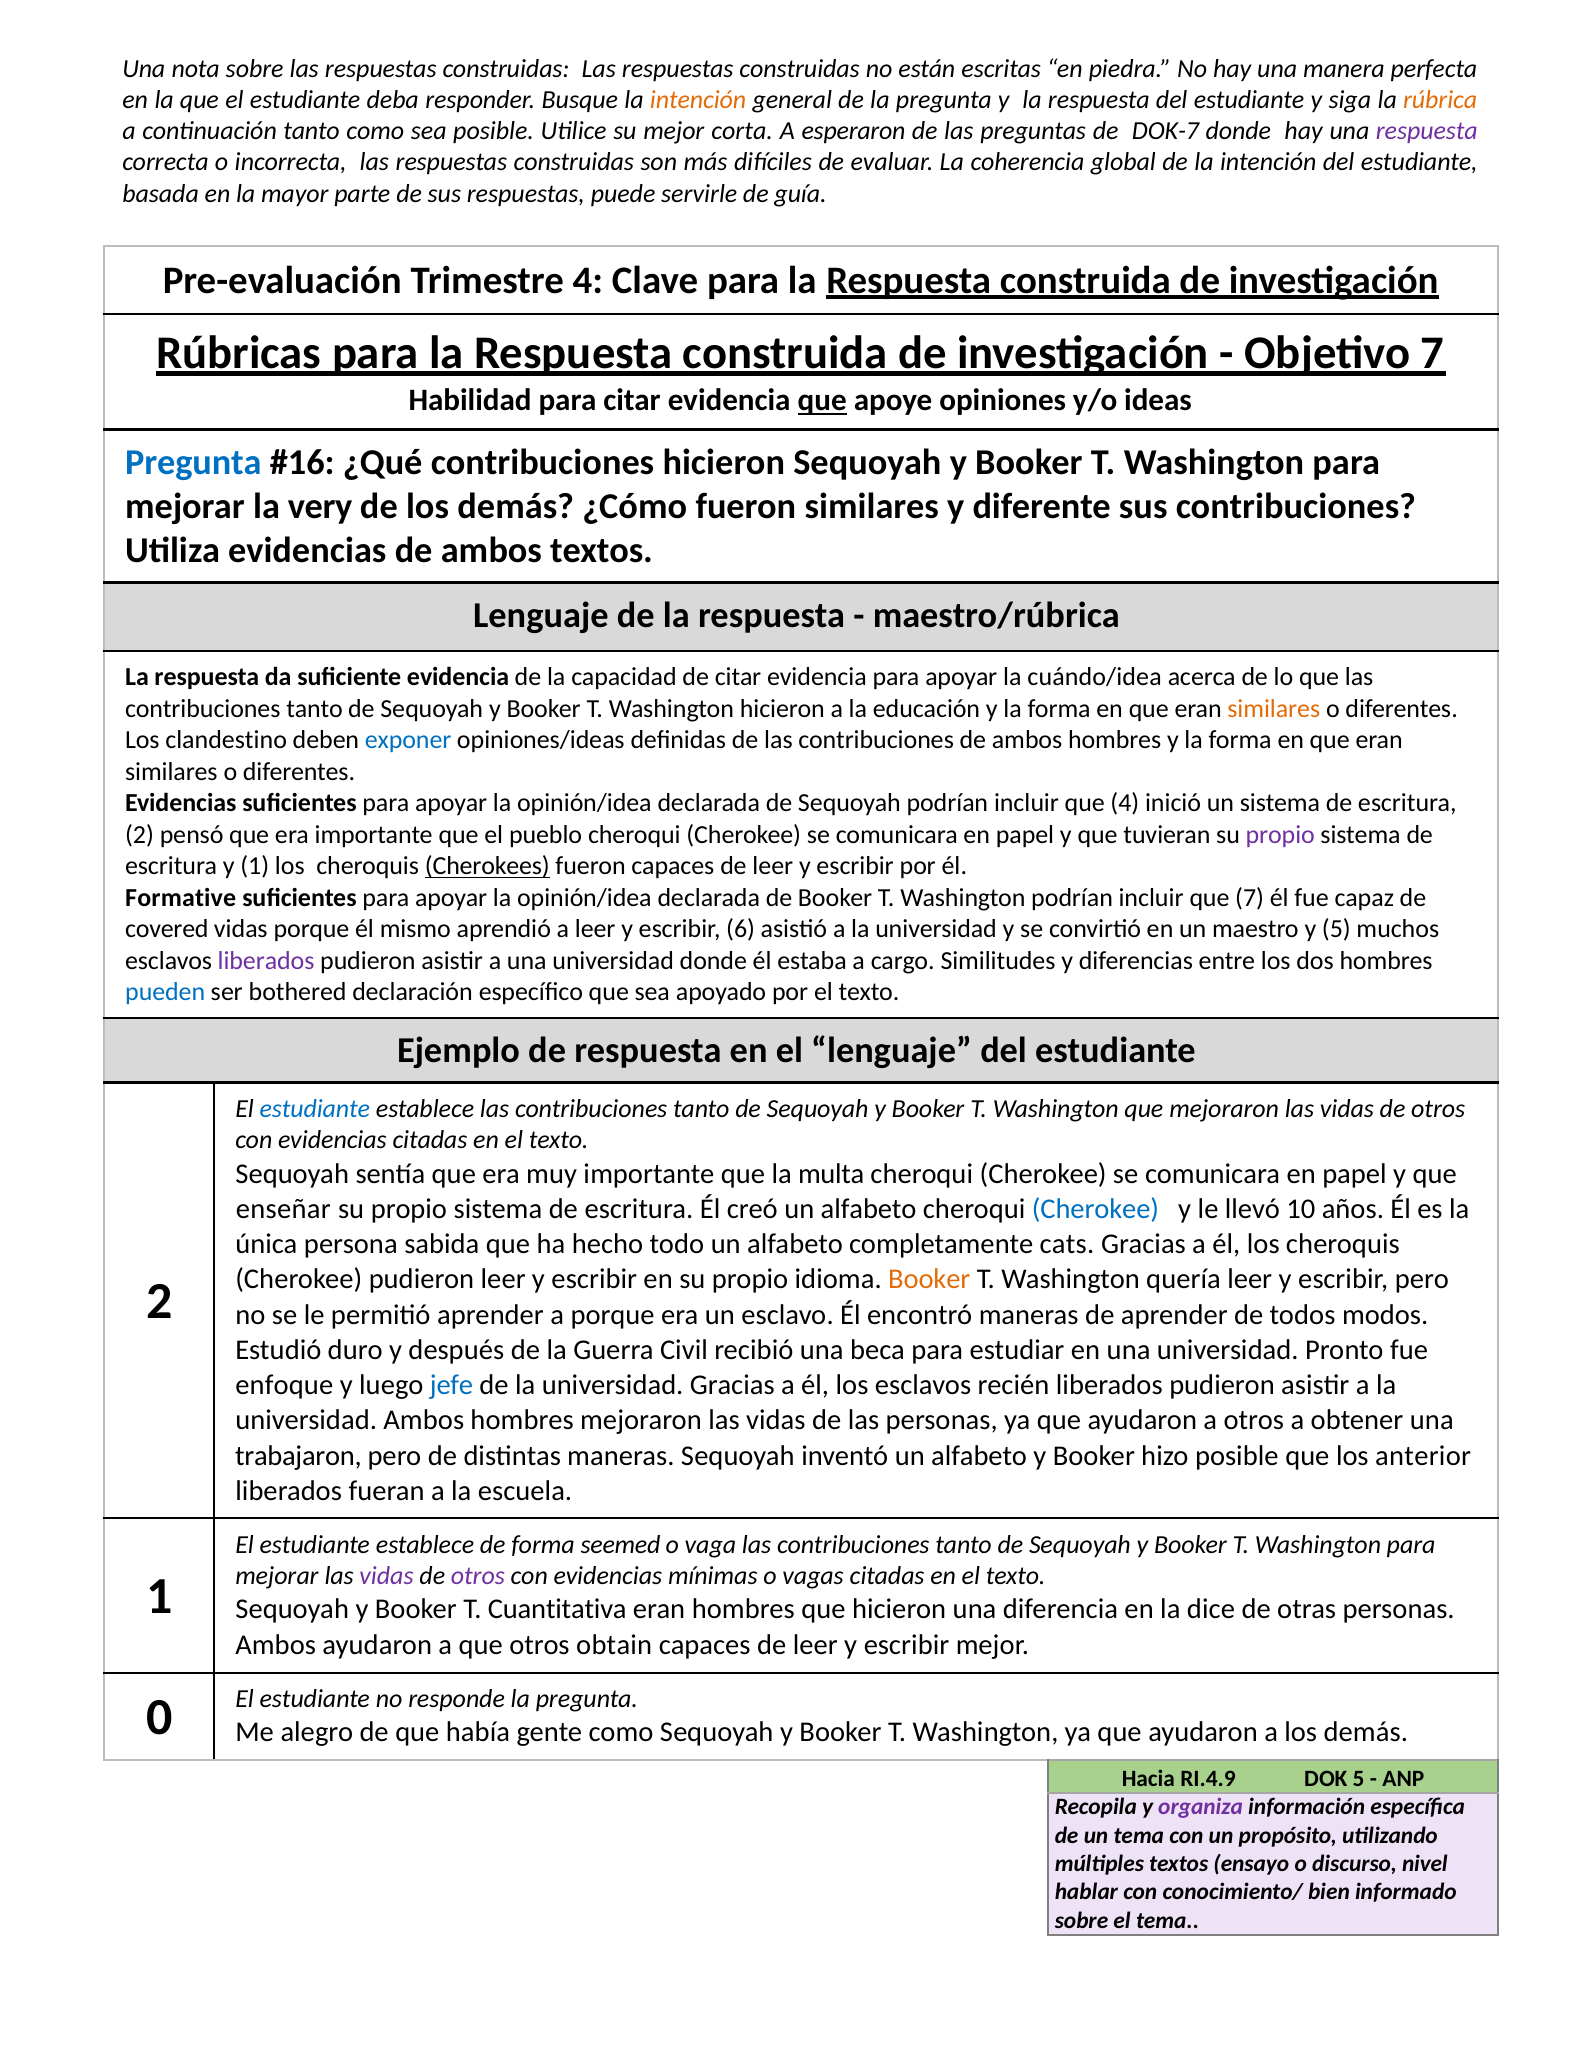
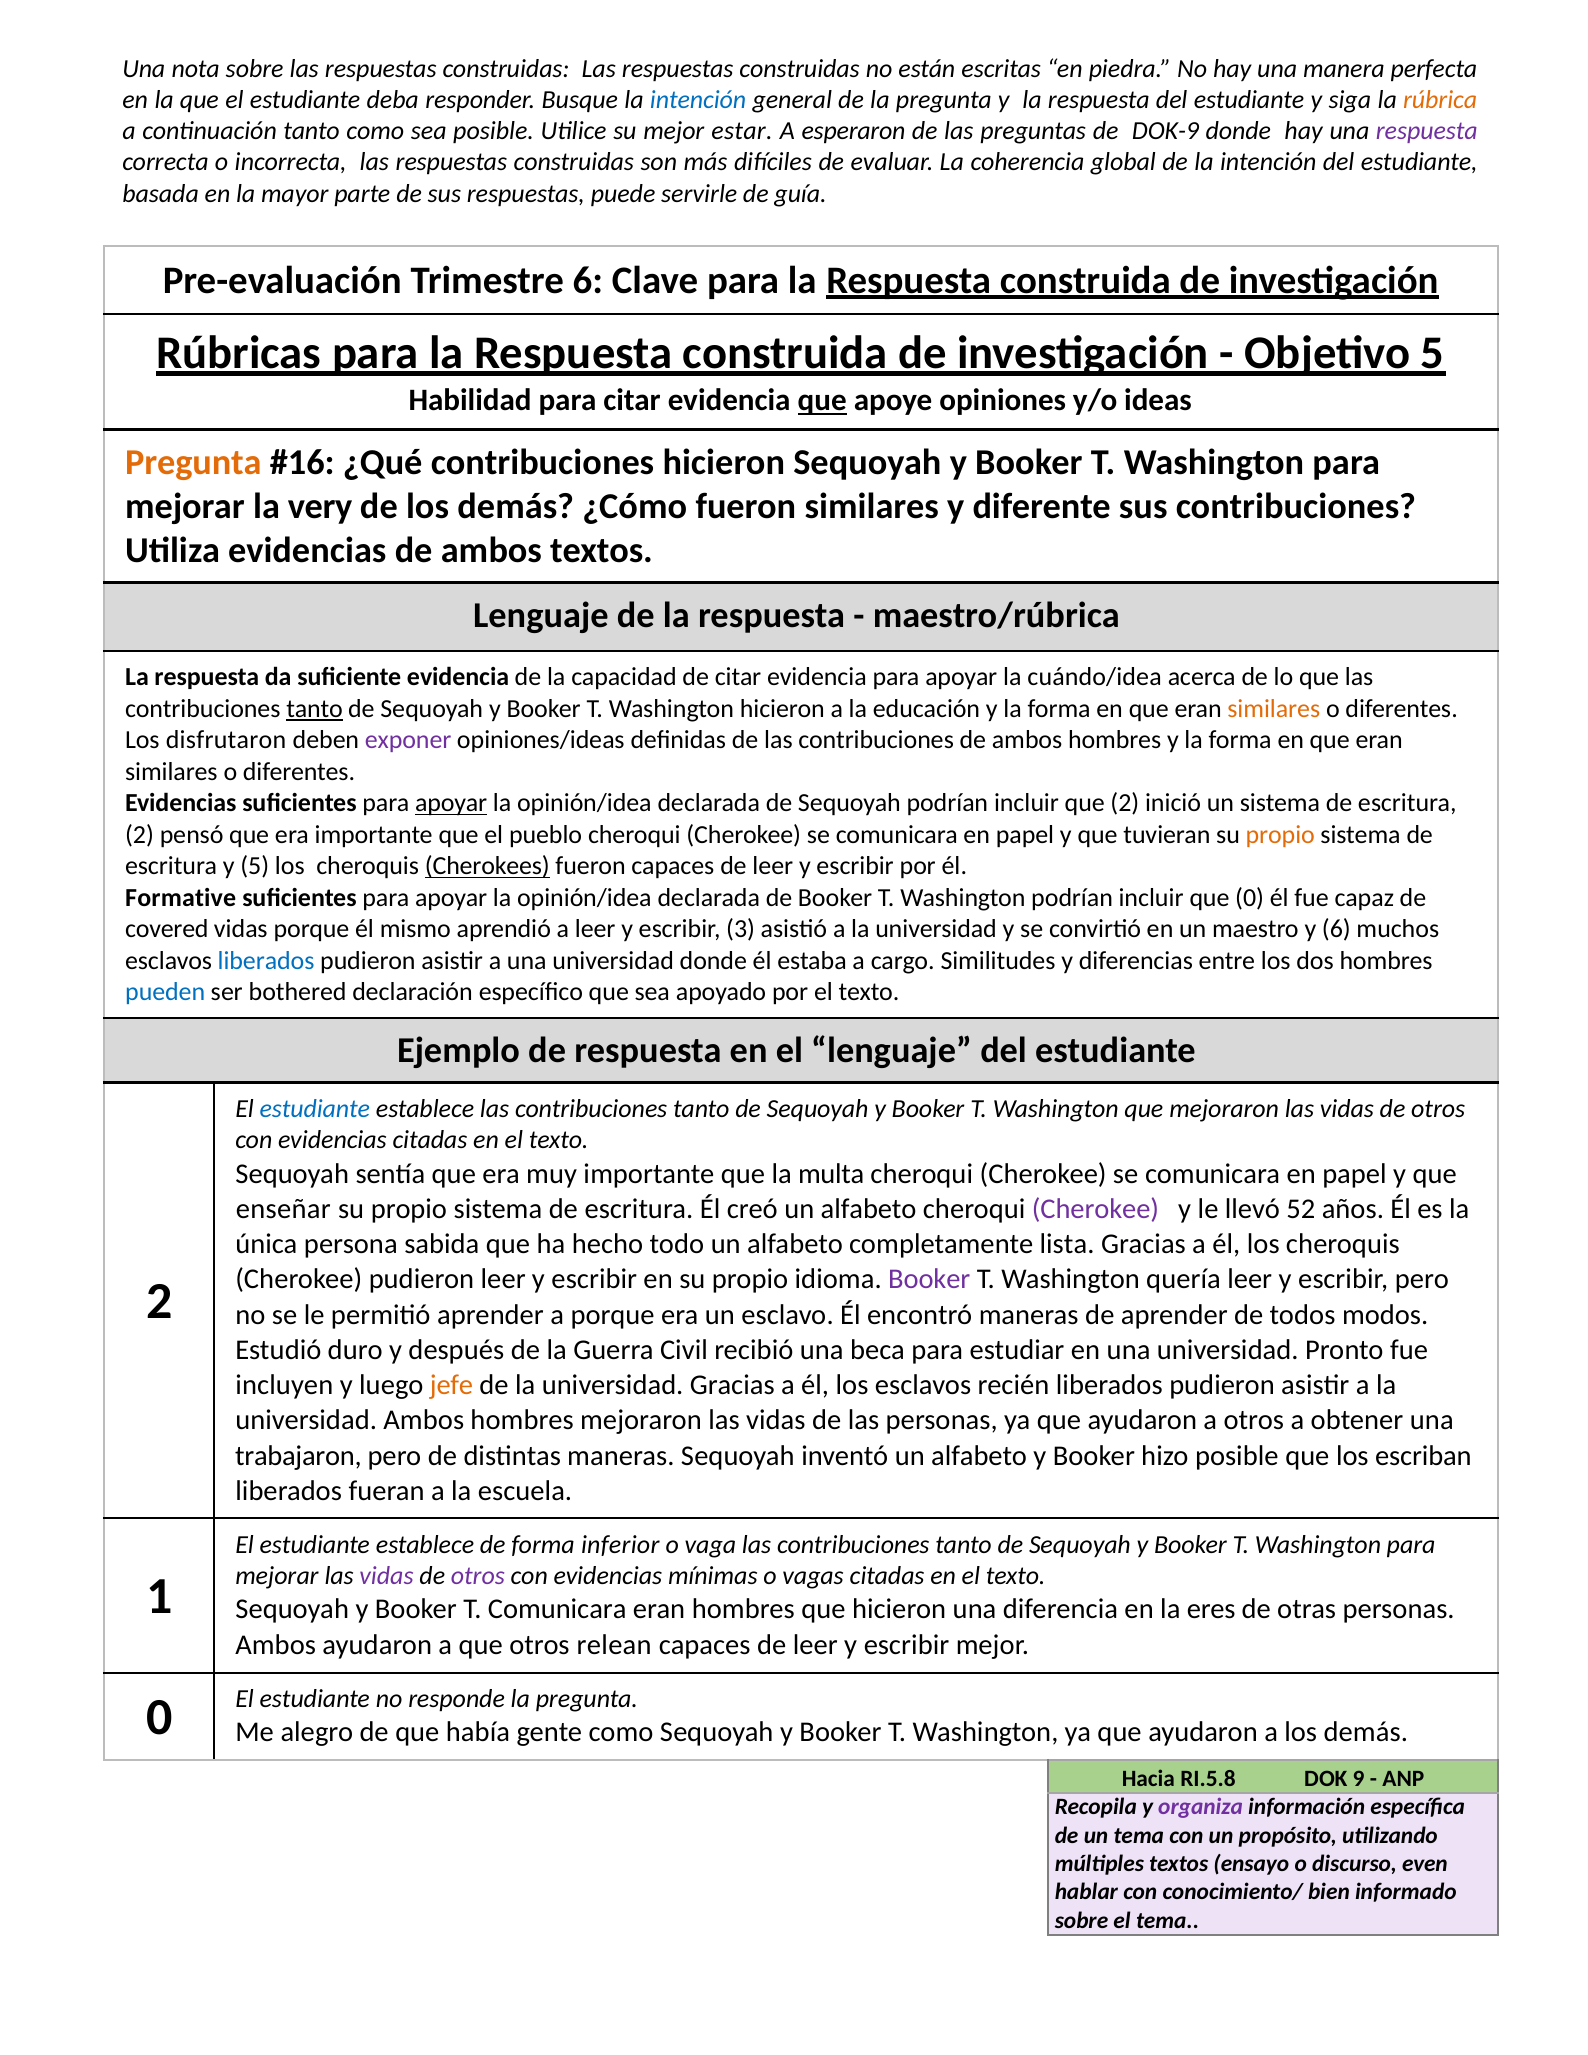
intención colour: orange -> blue (698, 100)
corta: corta -> estar (742, 131)
DOK-7: DOK-7 -> DOK-9 (1165, 131)
Trimestre 4: 4 -> 6 (588, 280)
Objetivo 7: 7 -> 5 (1432, 353)
Pregunta colour: blue -> orange (193, 462)
tanto underline: none -> present (315, 709)
clandestino: clandestino -> disfrutaron (226, 740)
exponer colour: blue -> purple (408, 740)
apoyar underline: none -> present (451, 803)
que 4: 4 -> 2 (1125, 803)
propio colour: purple -> orange (1280, 835)
y 1: 1 -> 5 (255, 866)
que 7: 7 -> 0 (1250, 898)
6: 6 -> 3 (741, 929)
y 5: 5 -> 6 (1336, 929)
liberados colour: purple -> blue (266, 961)
Cherokee colour: blue -> purple (1095, 1209)
10: 10 -> 52 (1301, 1209)
cats: cats -> lista (1067, 1244)
Booker colour: orange -> purple (929, 1280)
enfoque: enfoque -> incluyen (284, 1385)
jefe colour: blue -> orange (452, 1385)
anterior: anterior -> escriban (1423, 1456)
seemed: seemed -> inferior (620, 1545)
T Cuantitativa: Cuantitativa -> Comunicara (557, 1610)
dice: dice -> eres (1211, 1610)
obtain: obtain -> relean (614, 1645)
RI.4.9: RI.4.9 -> RI.5.8 (1208, 1779)
DOK 5: 5 -> 9 (1359, 1779)
nivel: nivel -> even (1425, 1864)
